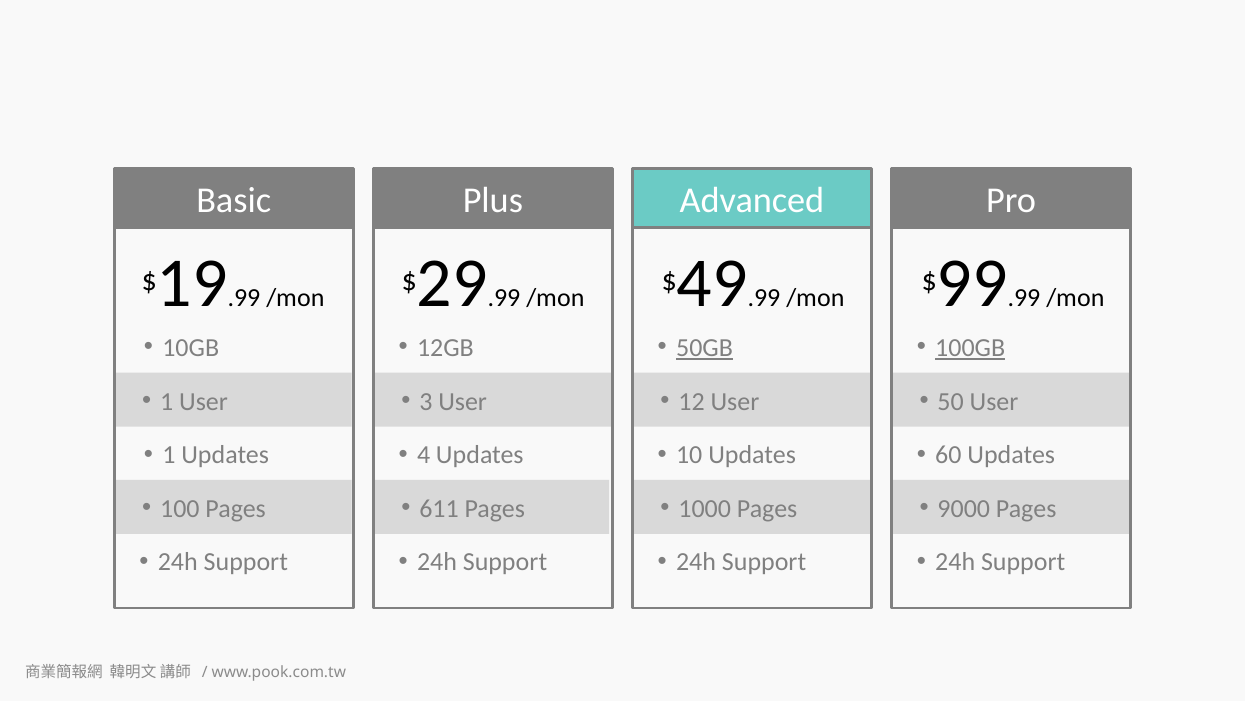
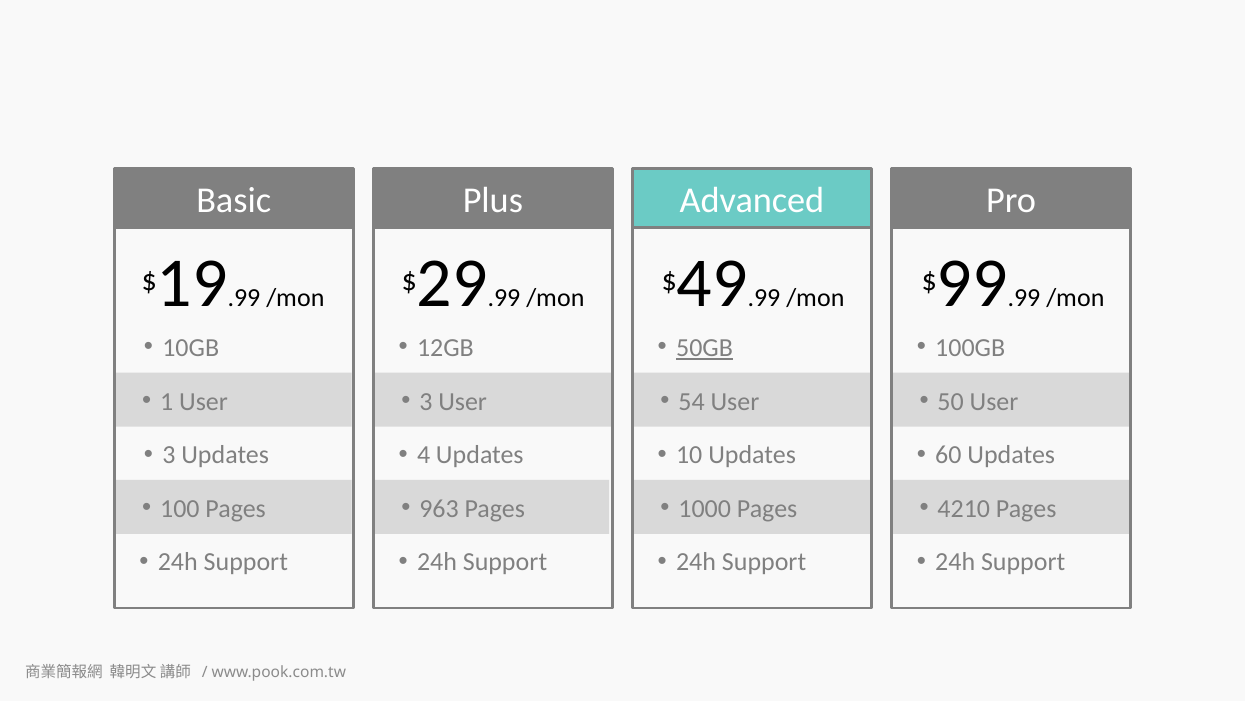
100GB underline: present -> none (970, 348)
12: 12 -> 54 (692, 401)
1: 1 -> 3 (169, 455)
611: 611 -> 963 (439, 508)
9000: 9000 -> 4210 (964, 508)
